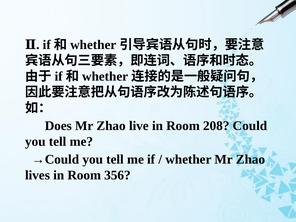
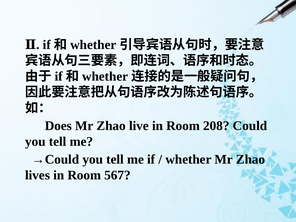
356: 356 -> 567 (118, 175)
